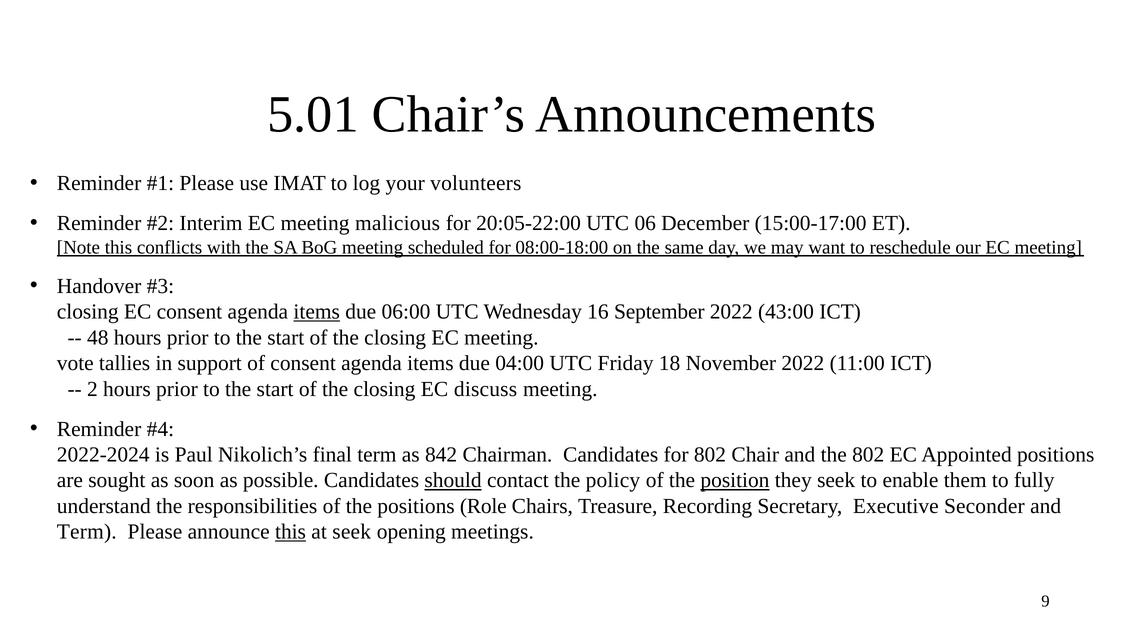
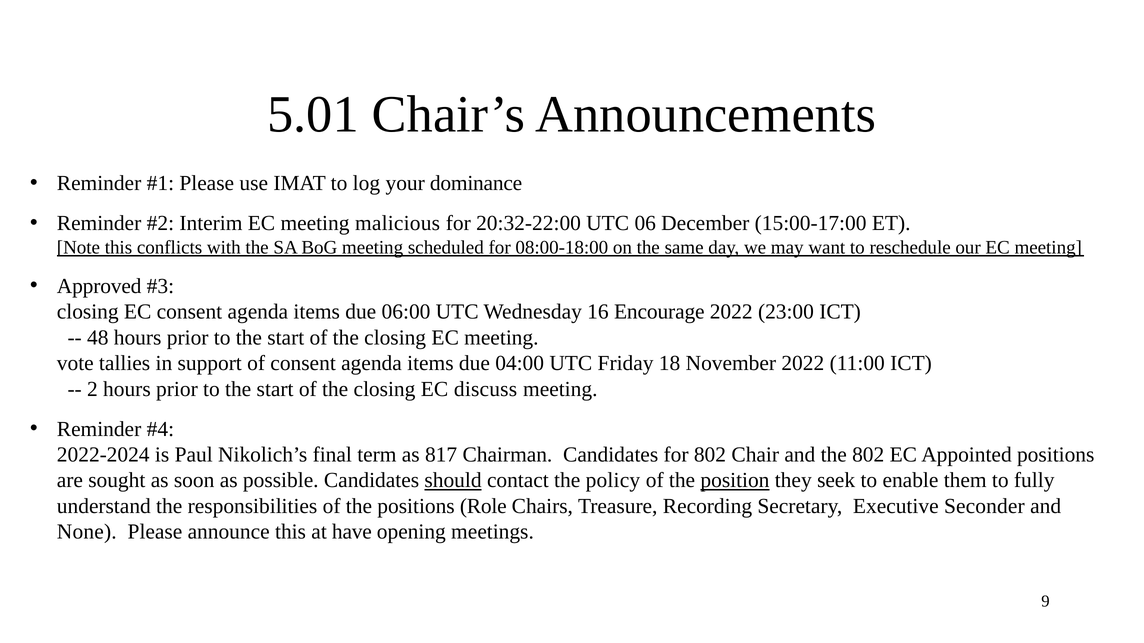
volunteers: volunteers -> dominance (476, 183)
20:05-22:00: 20:05-22:00 -> 20:32-22:00 (529, 223)
Handover: Handover -> Approved (99, 286)
items underline: present -> none (317, 312)
September: September -> Encourage (659, 312)
43:00: 43:00 -> 23:00 (786, 312)
842: 842 -> 817 (441, 455)
Term: Term -> None (87, 532)
this underline: present -> none (291, 532)
at seek: seek -> have (352, 532)
